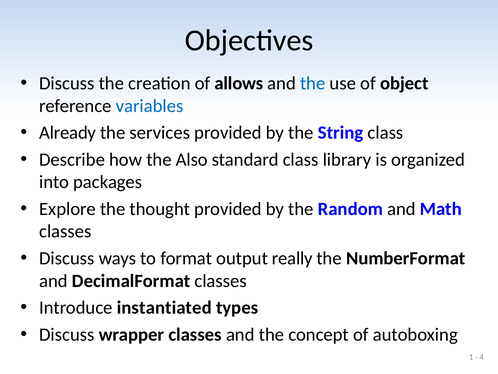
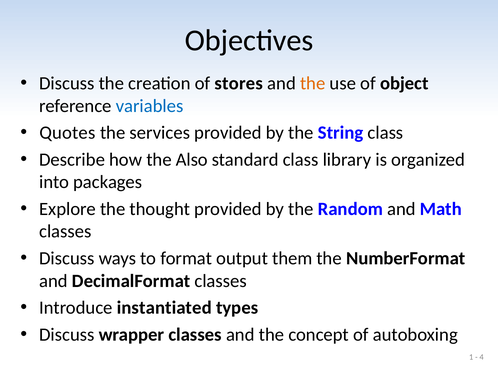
allows: allows -> stores (239, 83)
the colour: blue -> orange (313, 83)
Already: Already -> Quotes (67, 133)
really: really -> them (292, 258)
